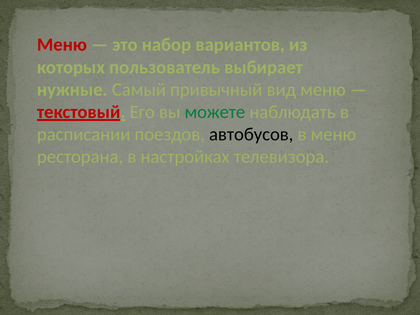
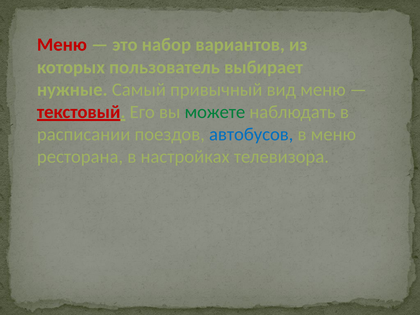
автобусов colour: black -> blue (251, 134)
